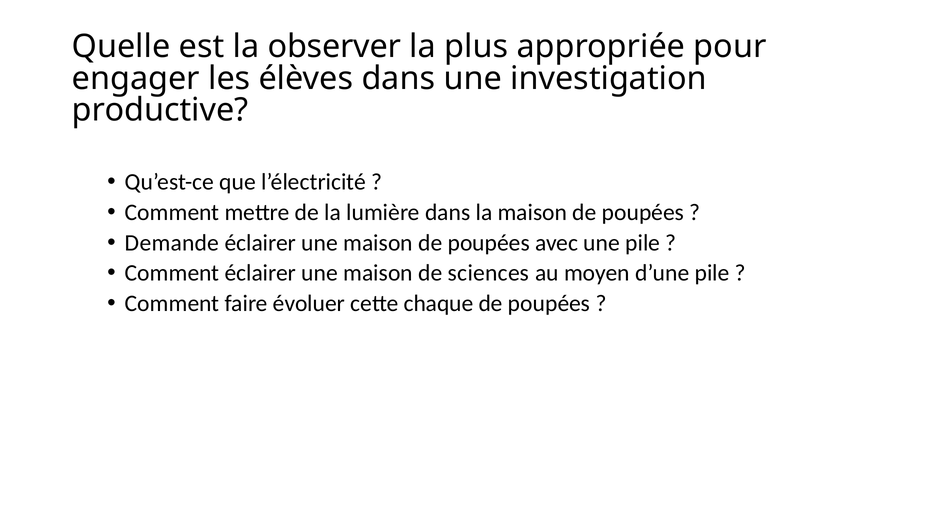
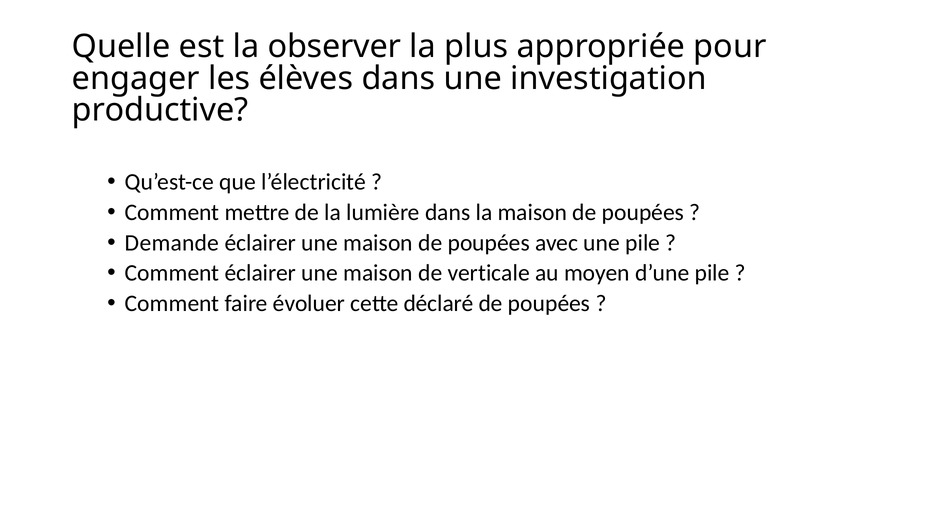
sciences: sciences -> verticale (489, 273)
chaque: chaque -> déclaré (439, 303)
